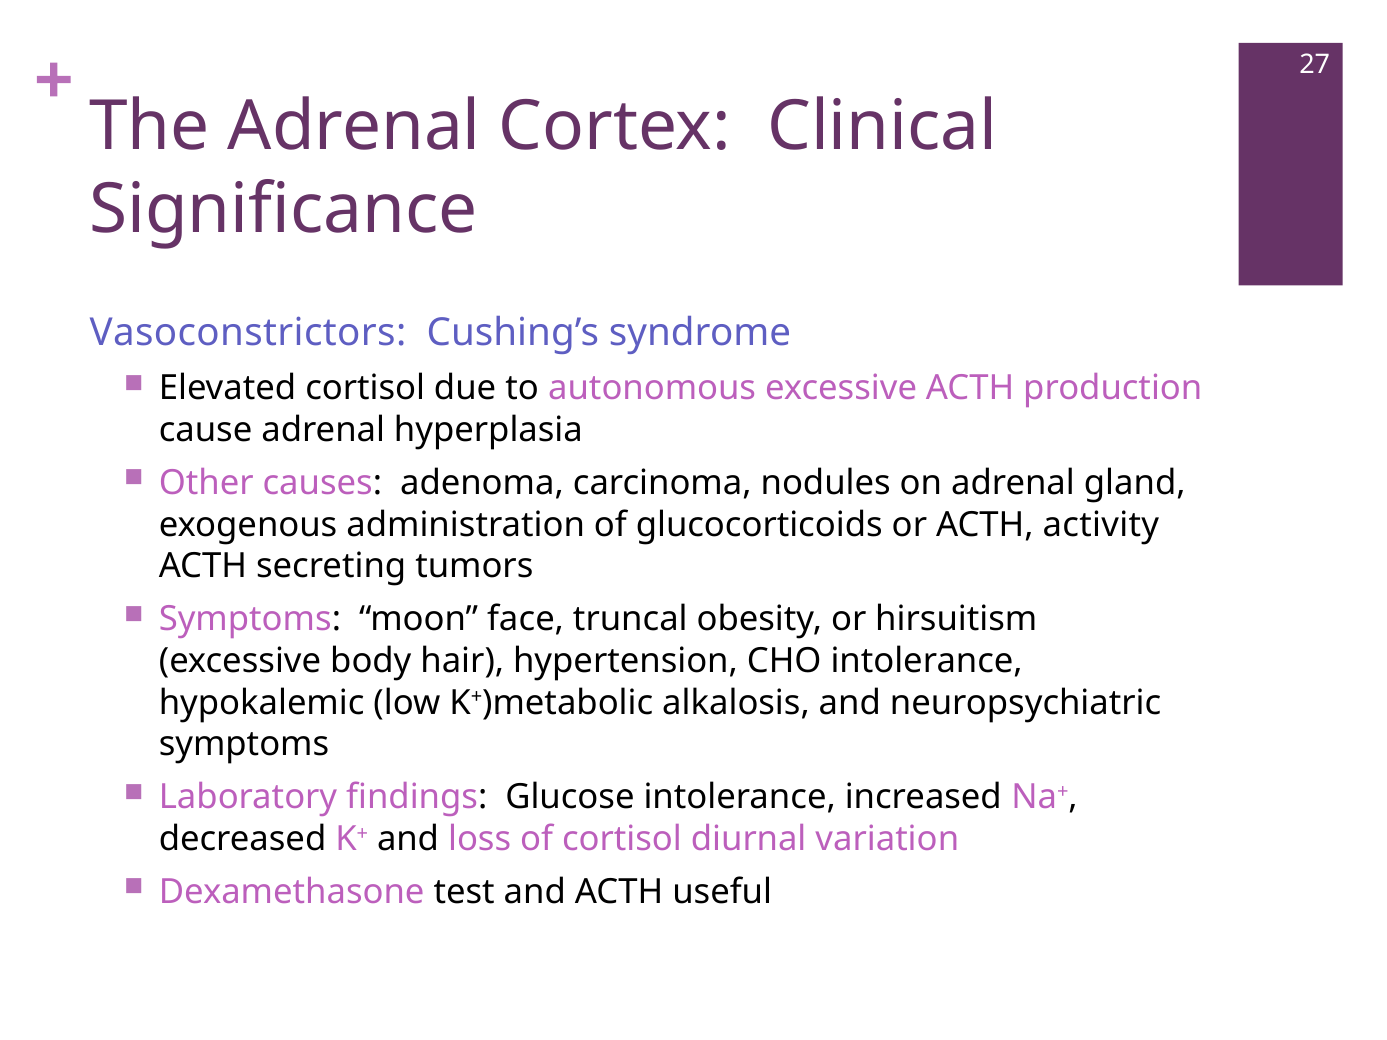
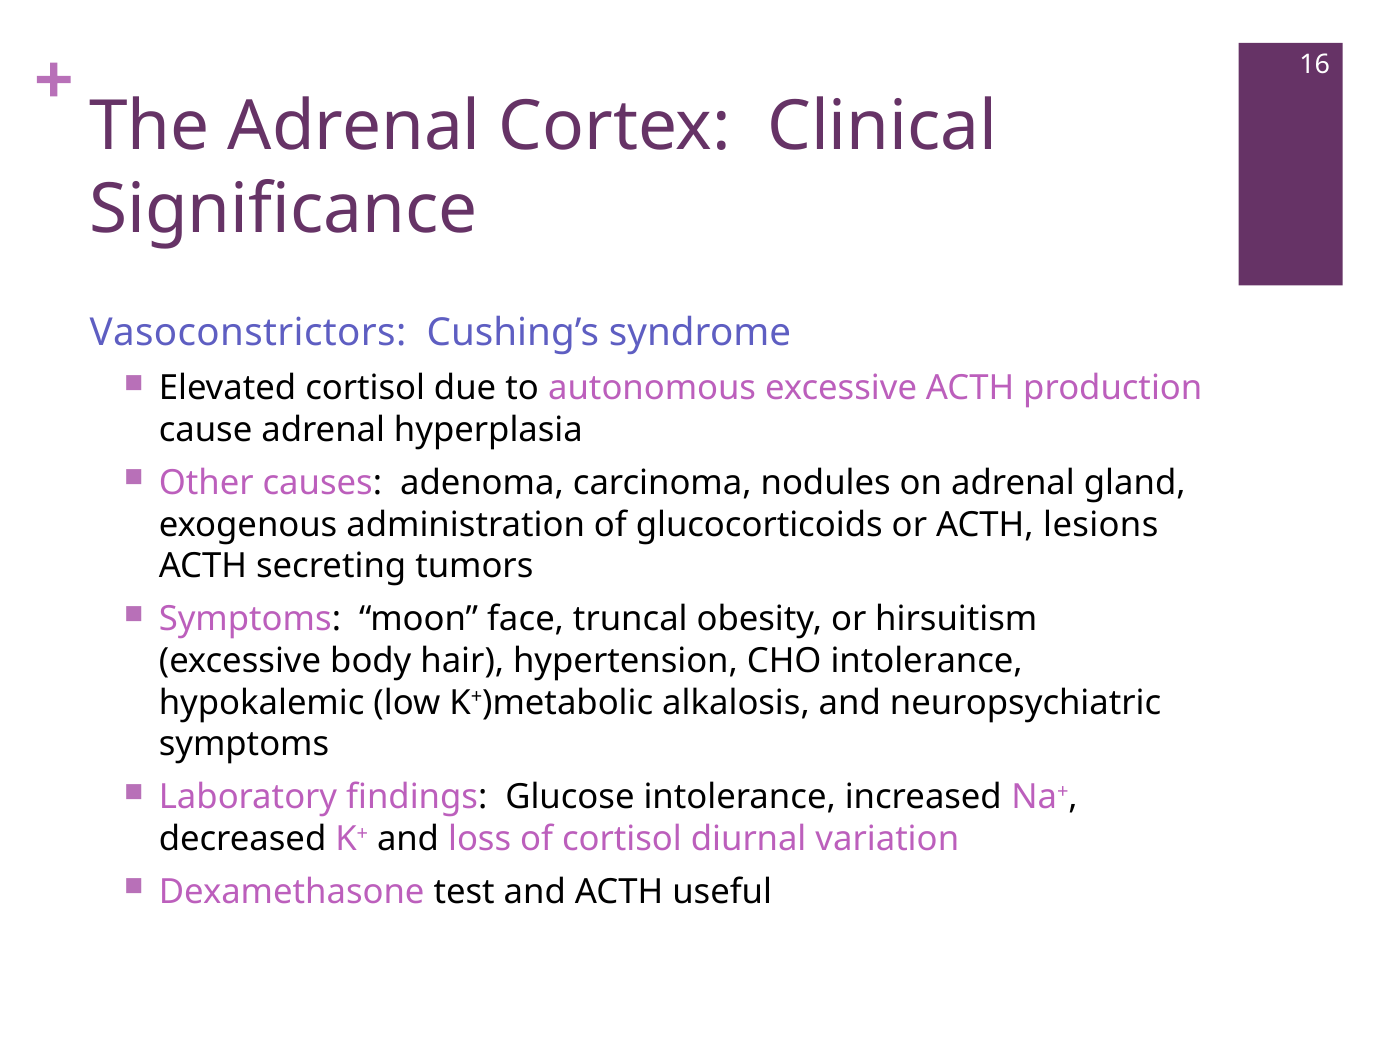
27: 27 -> 16 (1315, 64)
activity: activity -> lesions (1101, 525)
